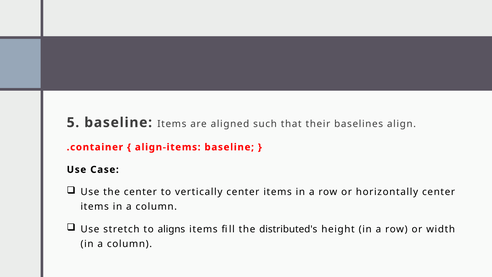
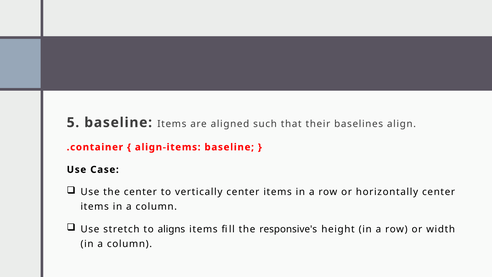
distributed's: distributed's -> responsive's (288, 229)
